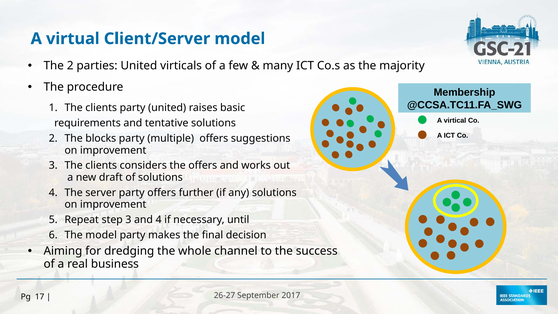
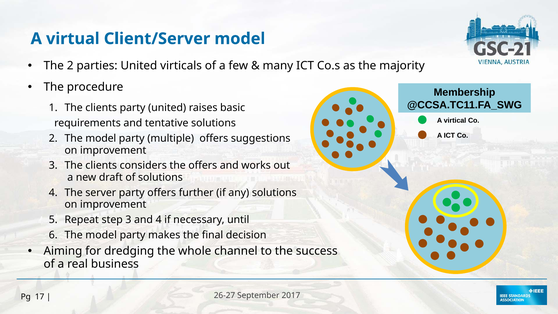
2 The blocks: blocks -> model (101, 138)
